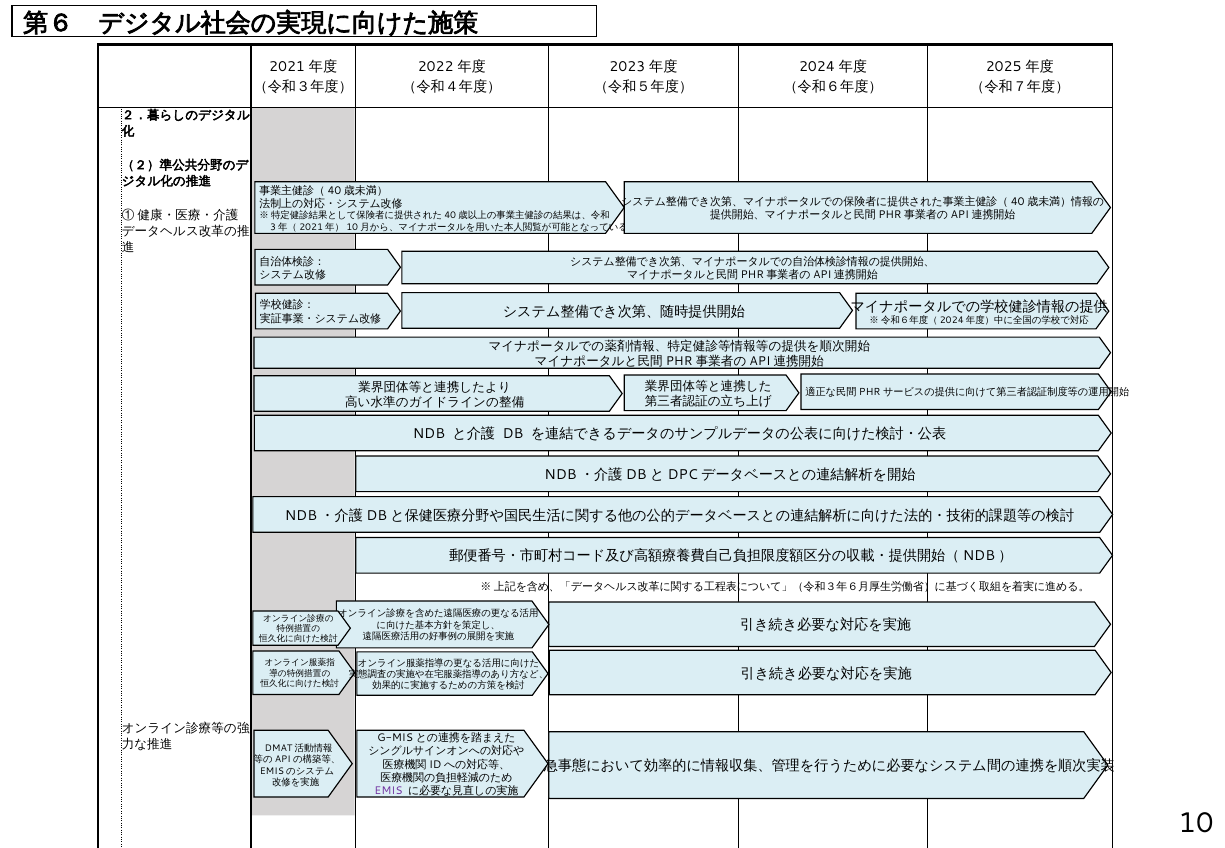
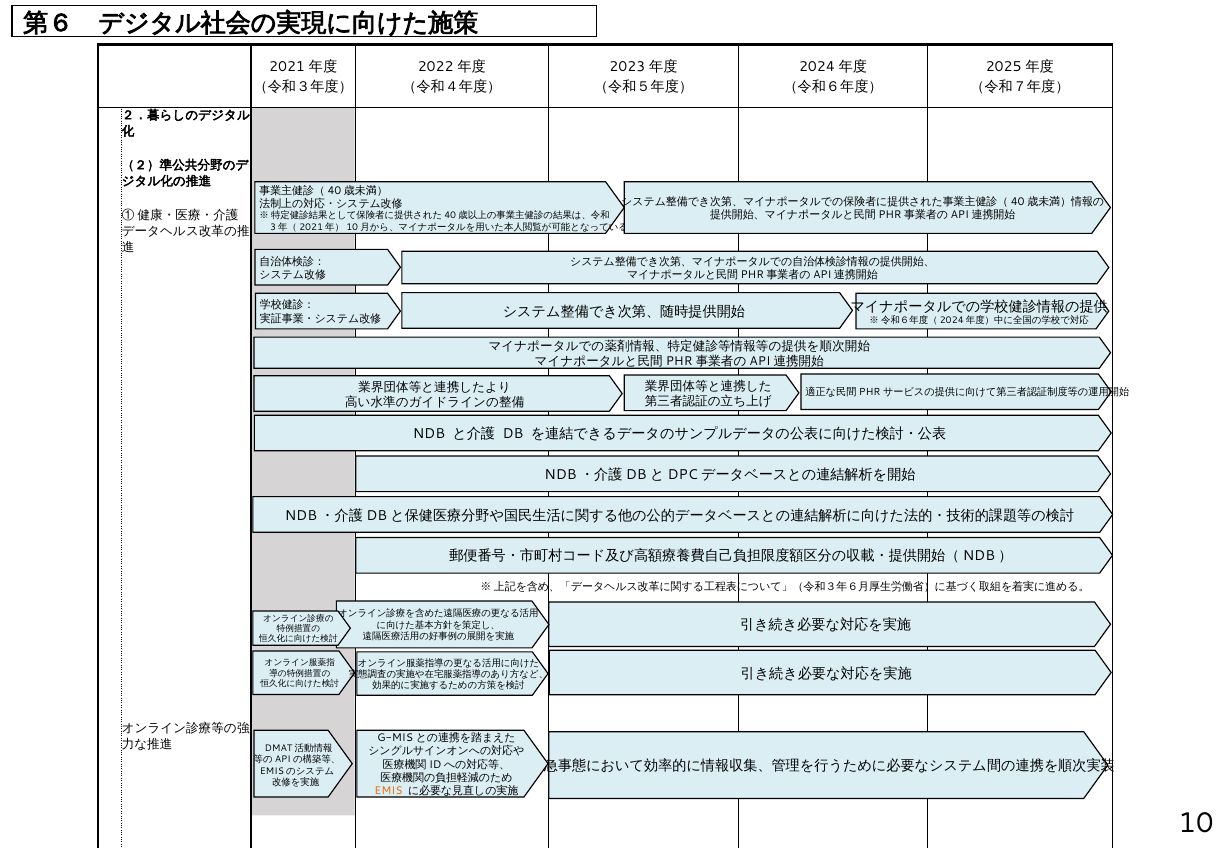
EMIS colour: purple -> orange (389, 791)
